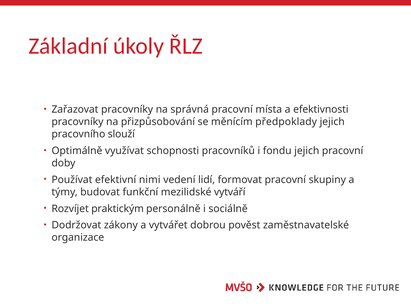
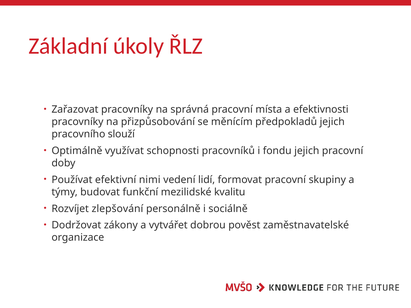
předpoklady: předpoklady -> předpokladů (286, 122)
vytváří: vytváří -> kvalitu (230, 192)
praktickým: praktickým -> zlepšování (117, 209)
